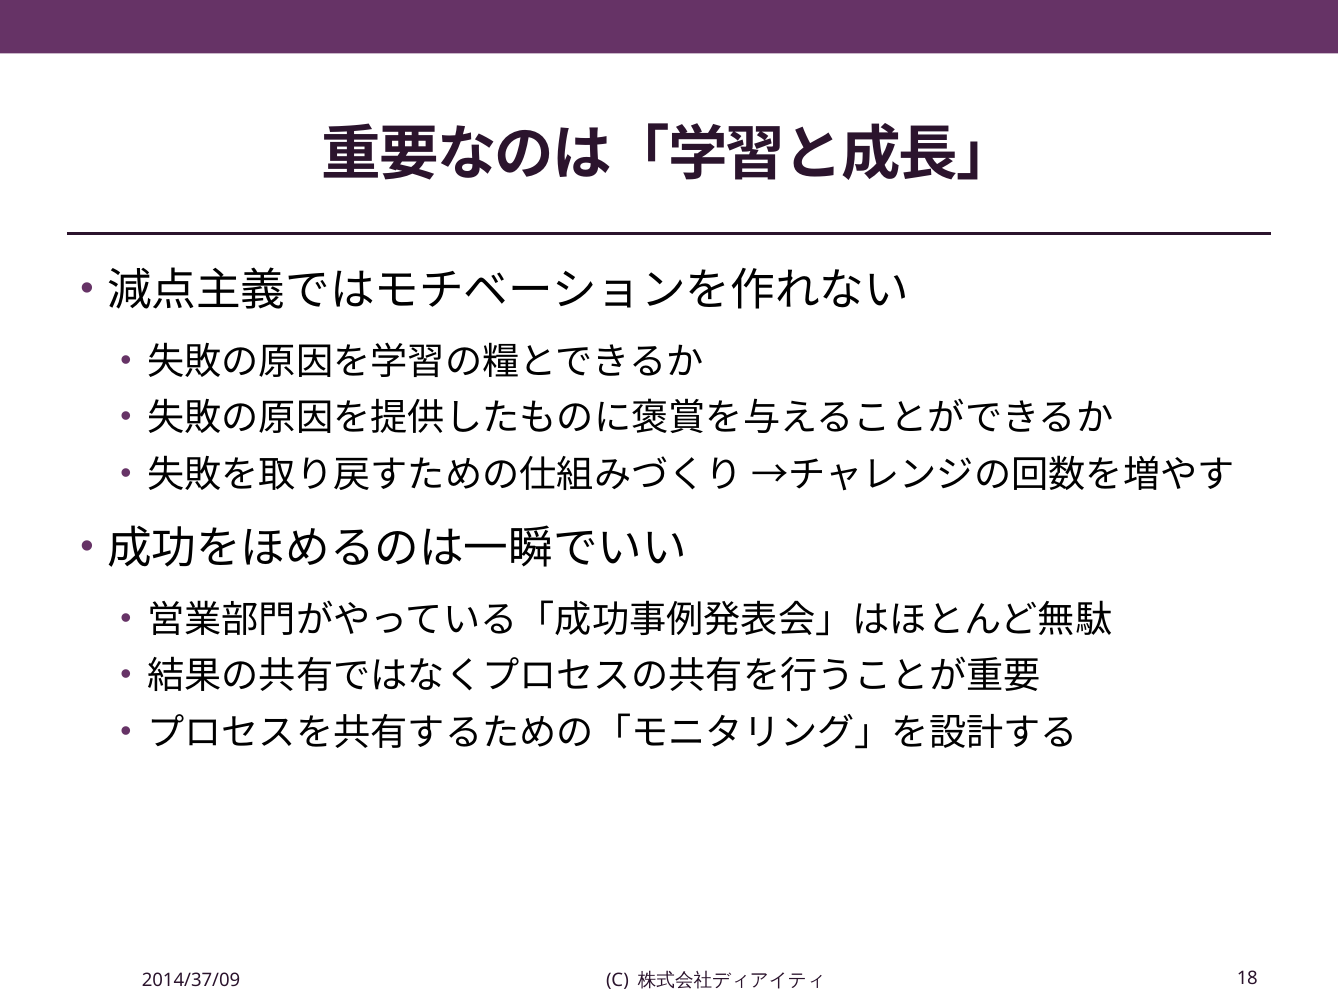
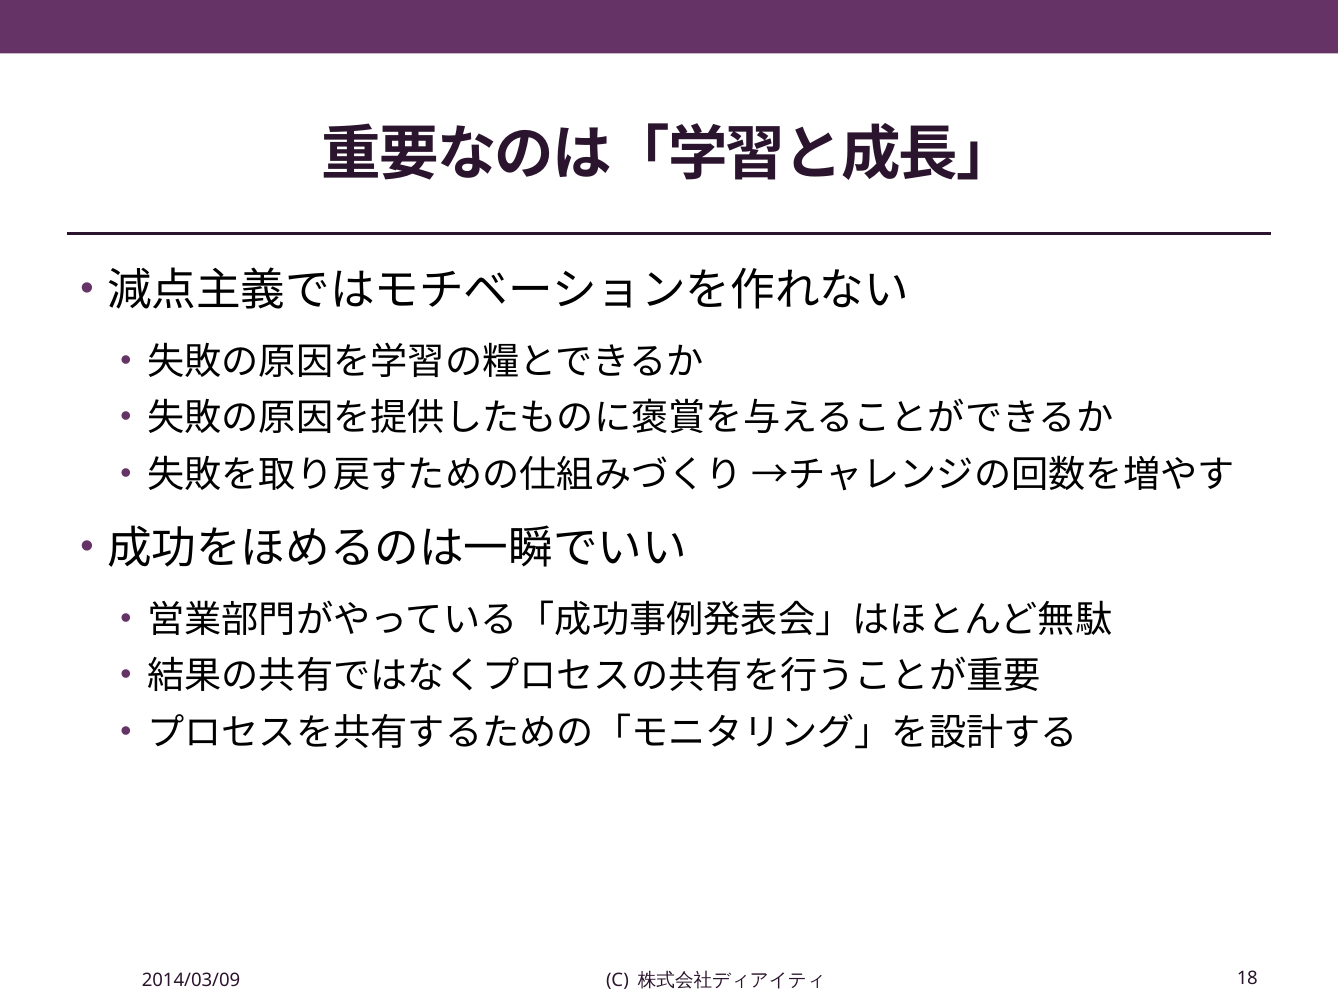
2014/37/09: 2014/37/09 -> 2014/03/09 (191, 981)
